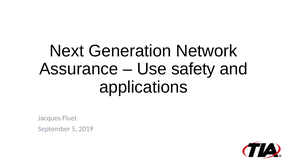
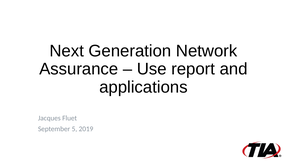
safety: safety -> report (193, 69)
